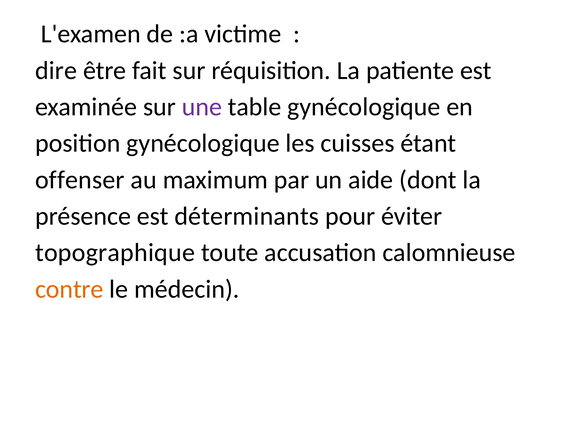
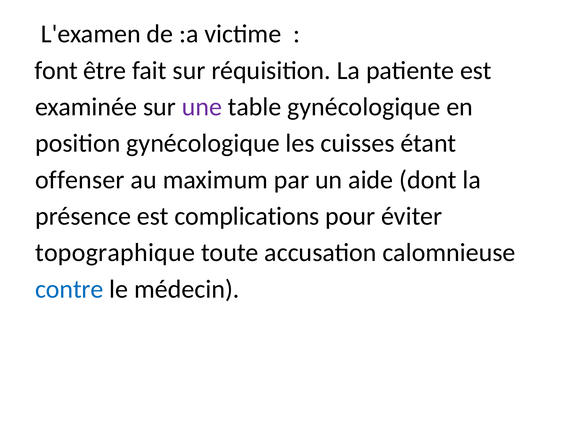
dire: dire -> font (56, 70)
déterminants: déterminants -> complications (247, 216)
contre colour: orange -> blue (69, 289)
